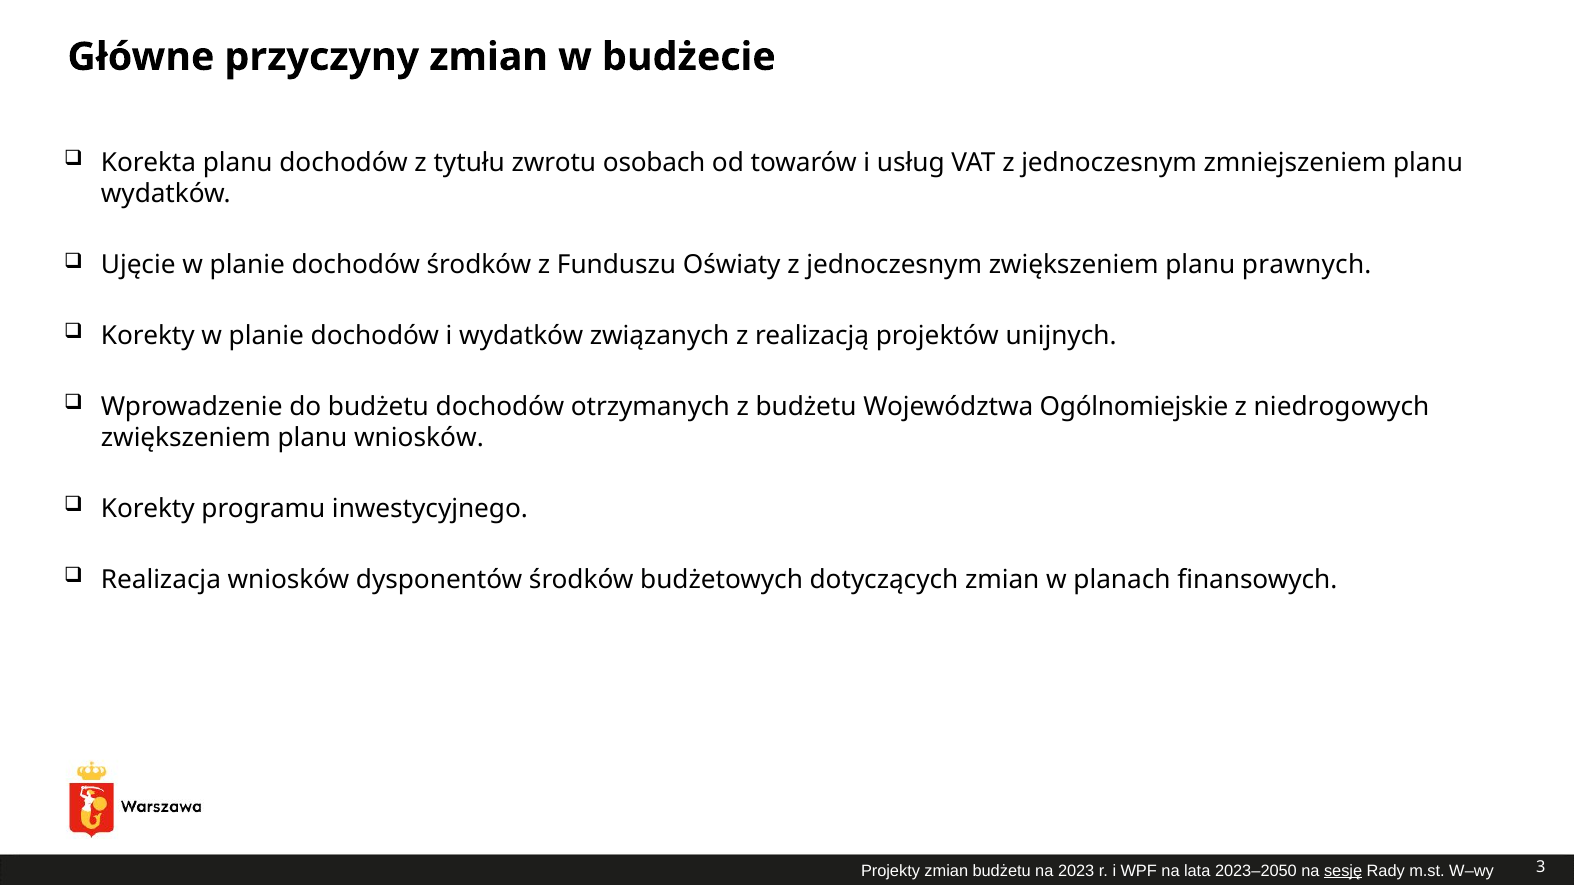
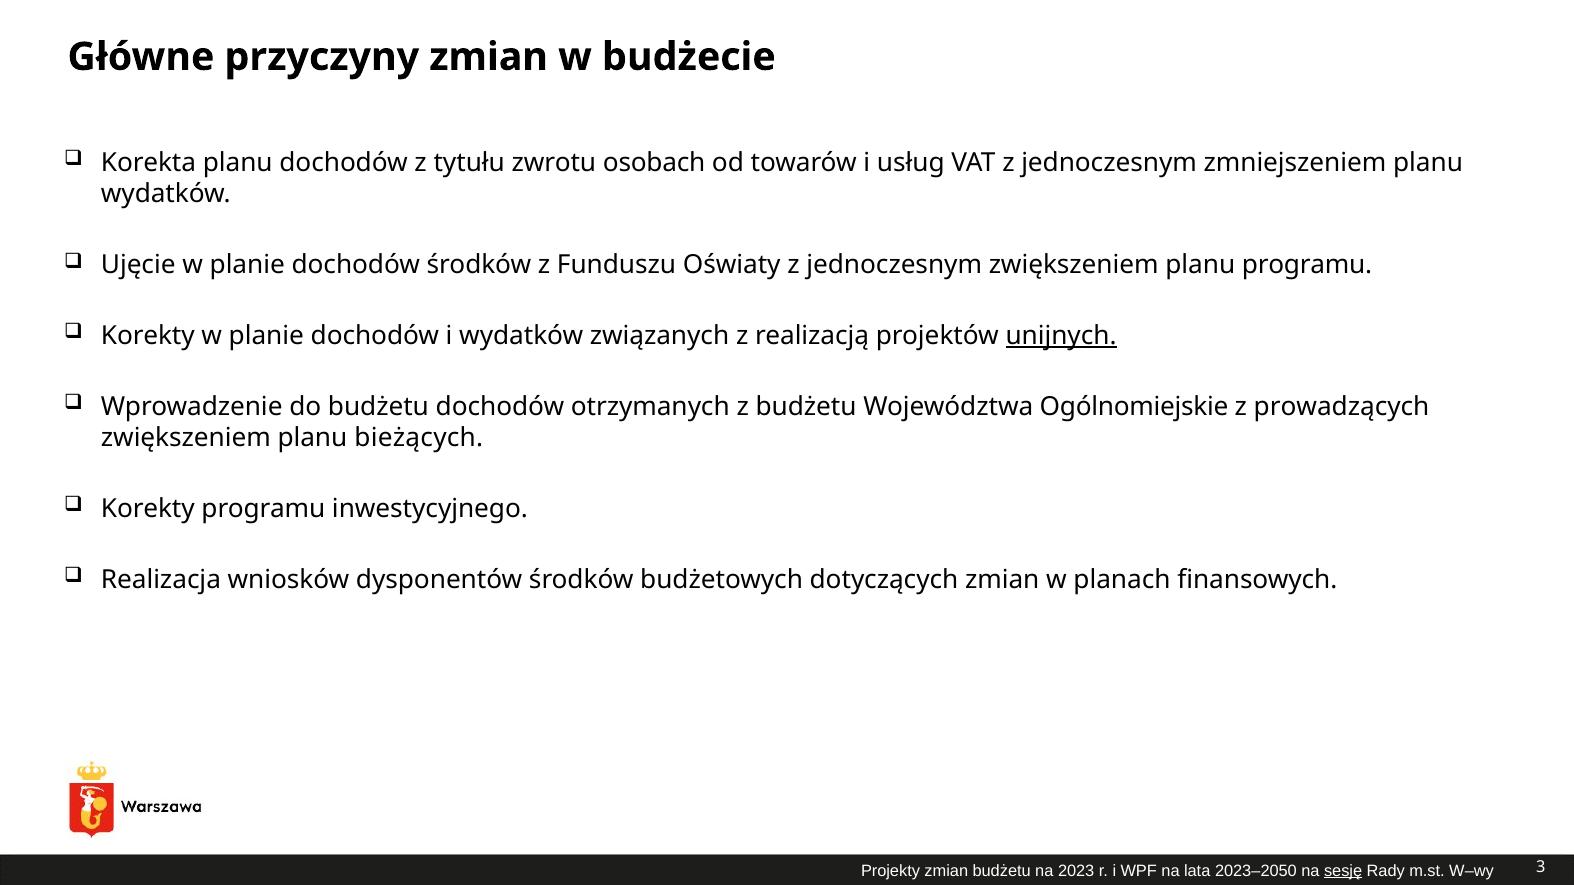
planu prawnych: prawnych -> programu (1307, 265)
unijnych underline: none -> present (1061, 336)
niedrogowych: niedrogowych -> prowadzących (1342, 407)
planu wniosków: wniosków -> bieżących (419, 438)
